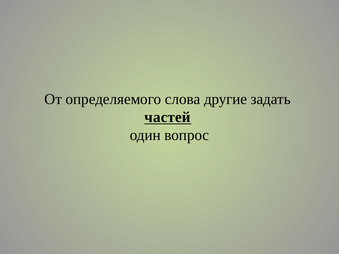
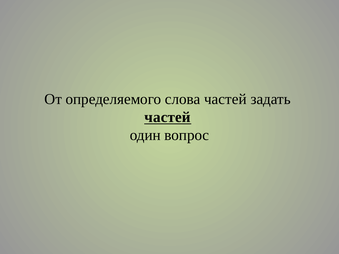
слова другие: другие -> частей (225, 99)
